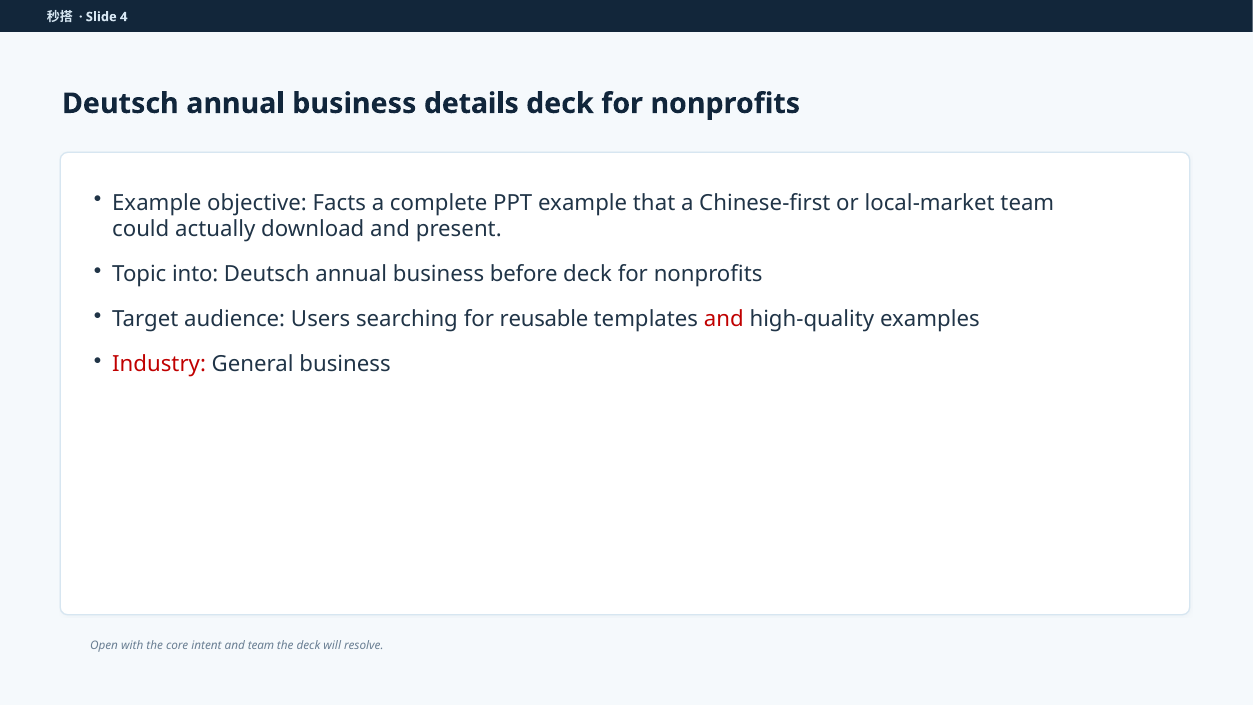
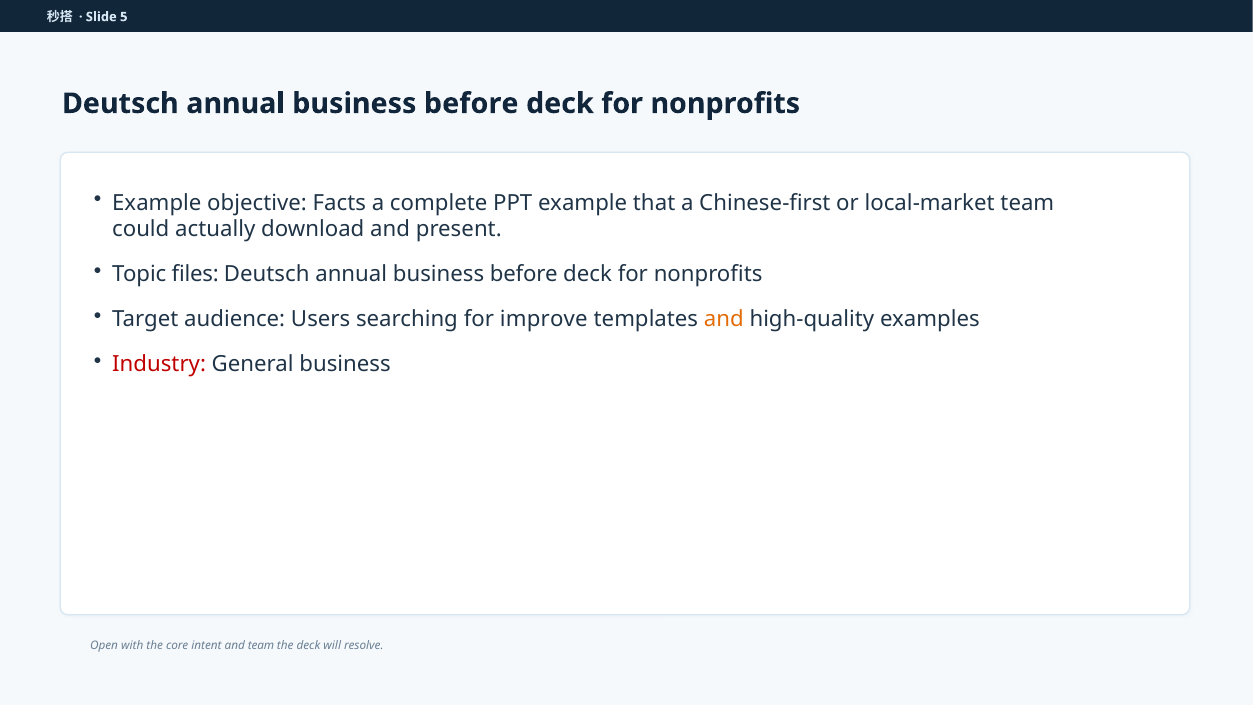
4: 4 -> 5 (124, 17)
details: details -> before (471, 104)
into: into -> files (195, 274)
reusable: reusable -> improve (544, 319)
and colour: red -> orange (724, 319)
